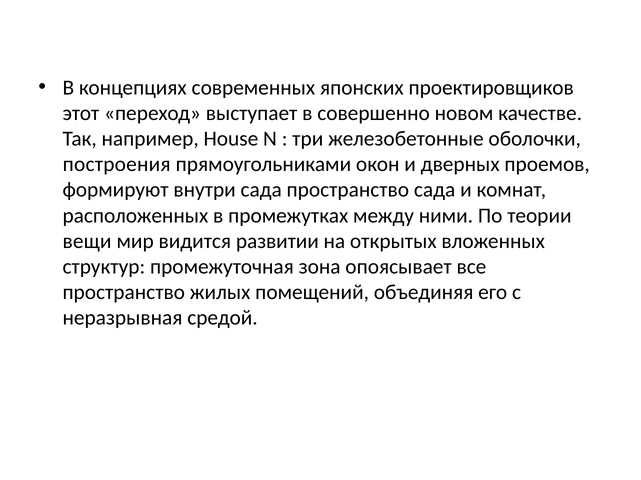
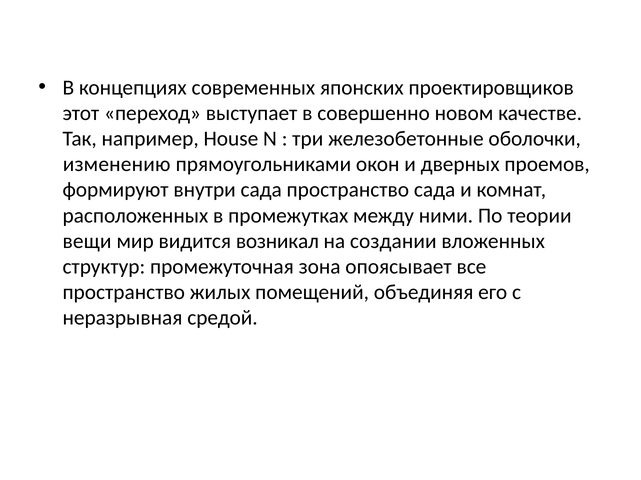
построения: построения -> изменению (117, 165)
развитии: развитии -> возникал (277, 241)
открытых: открытых -> создании (393, 241)
